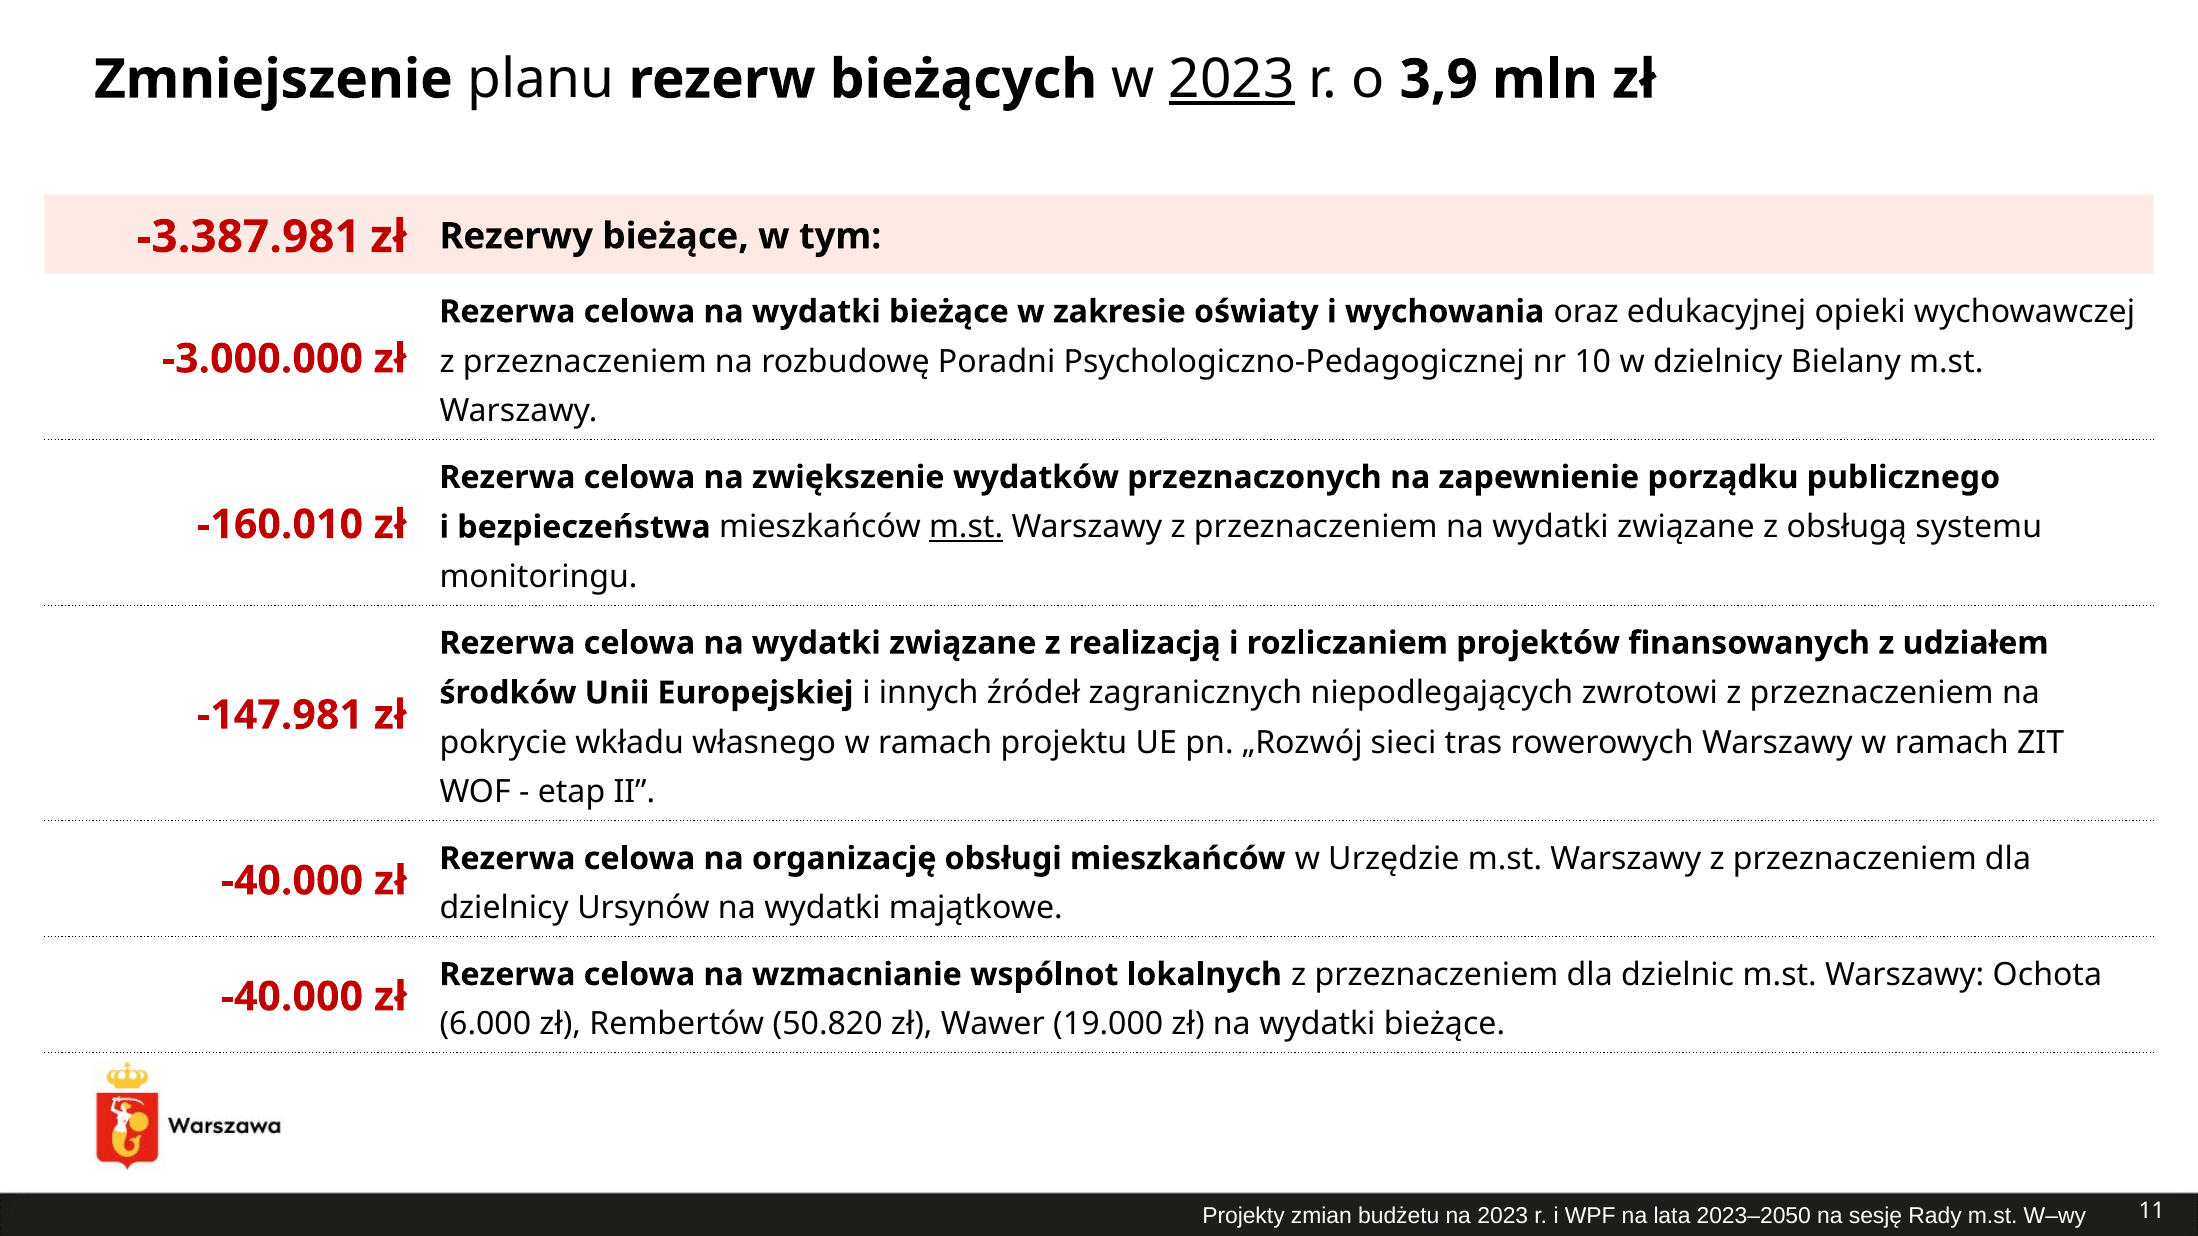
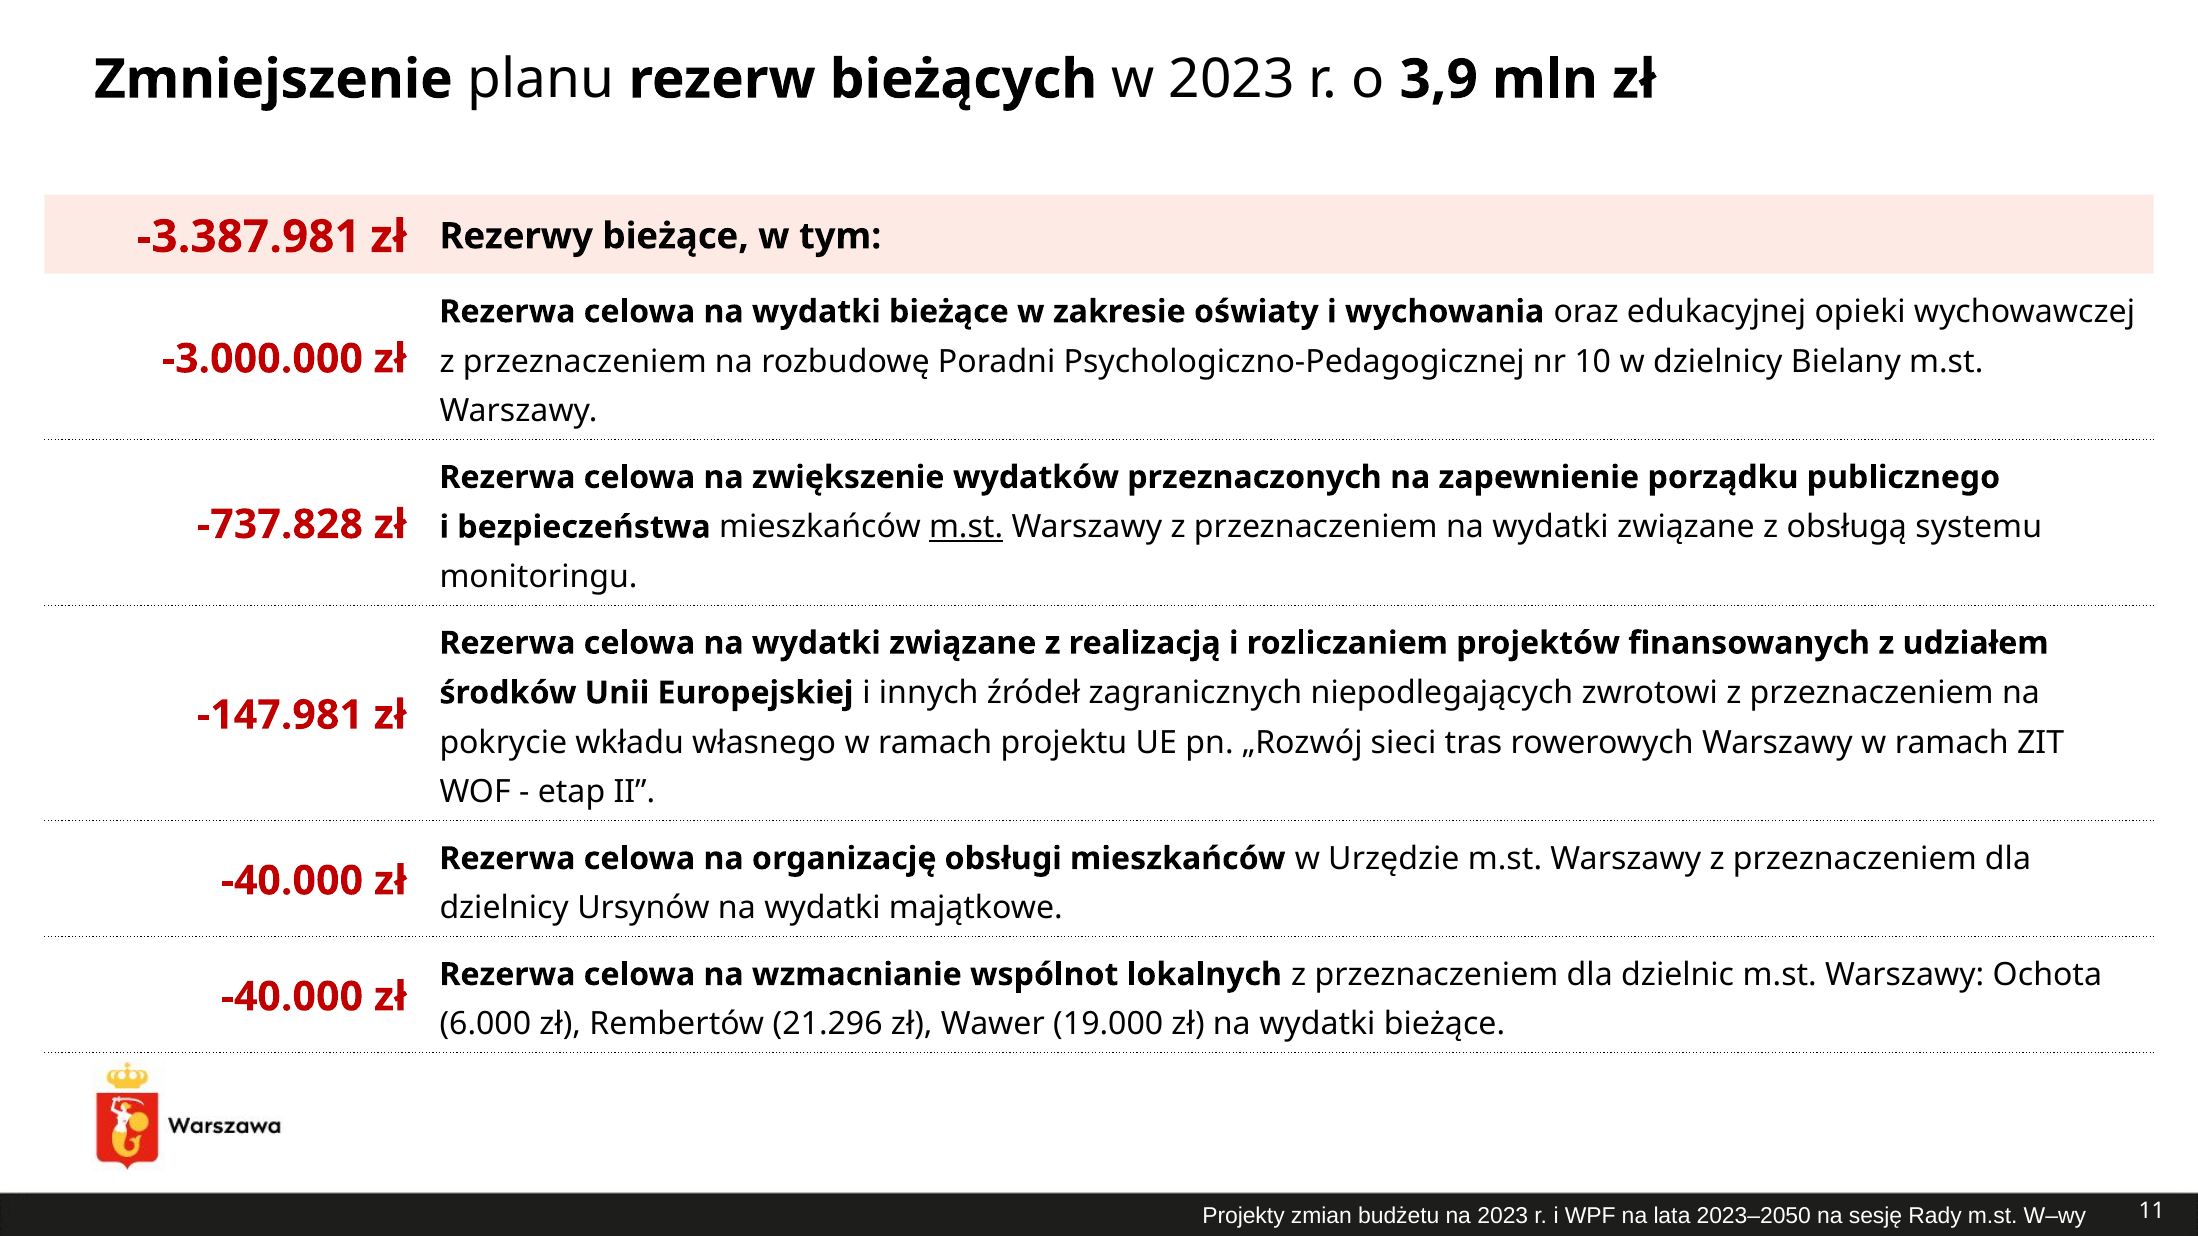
2023 underline: present -> none (1232, 80)
-160.010: -160.010 -> -737.828 (280, 525)
50.820: 50.820 -> 21.296 (828, 1025)
